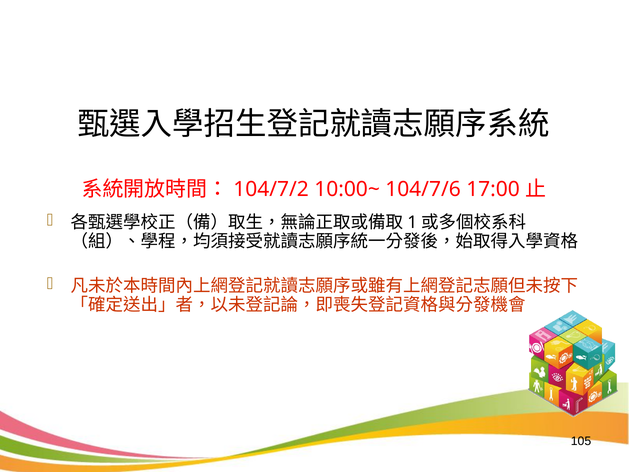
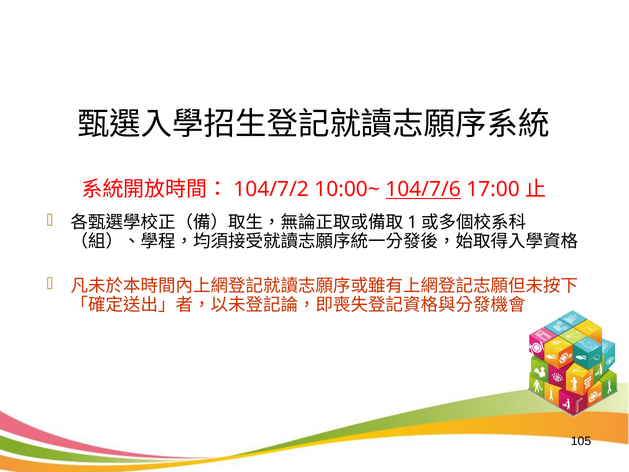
104/7/6 underline: none -> present (423, 189)
